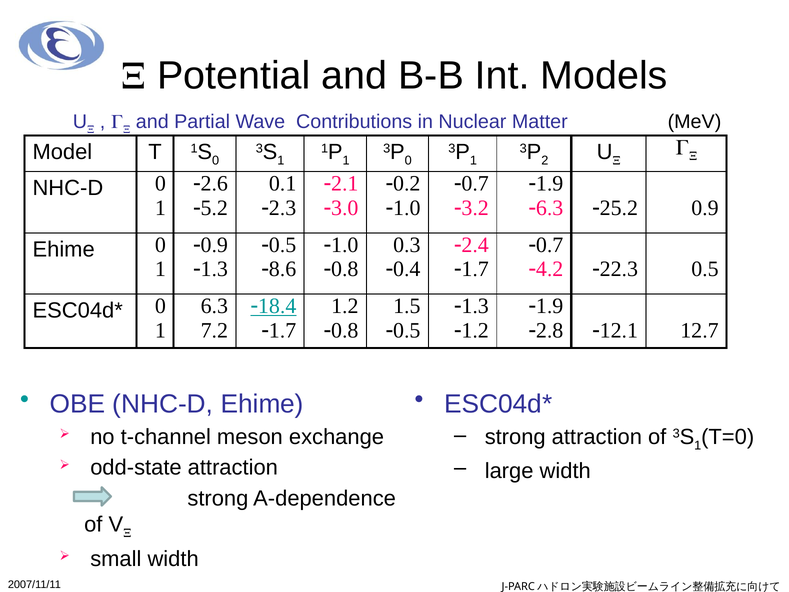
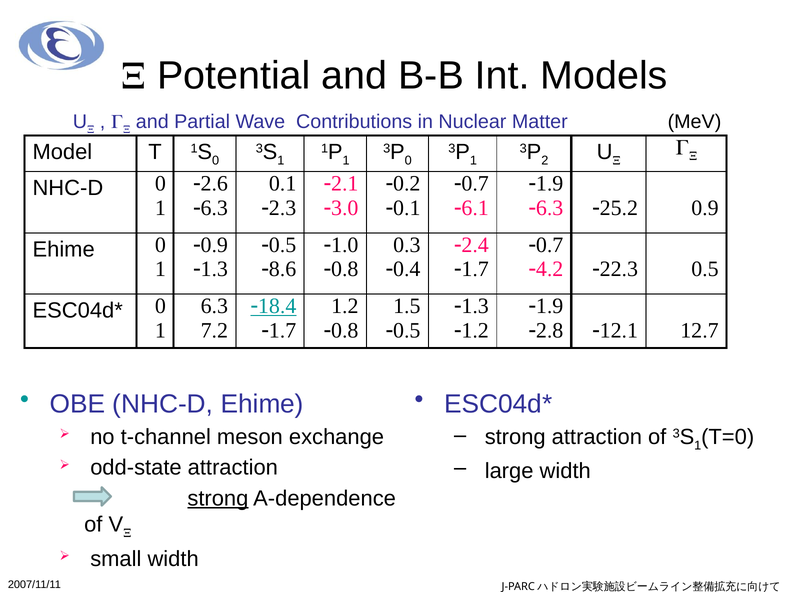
-5.2: -5.2 -> -6.3 (211, 208)
-1.0: -1.0 -> -0.1 (403, 208)
-3.2: -3.2 -> -6.1 (471, 208)
strong underline: none -> present (218, 498)
